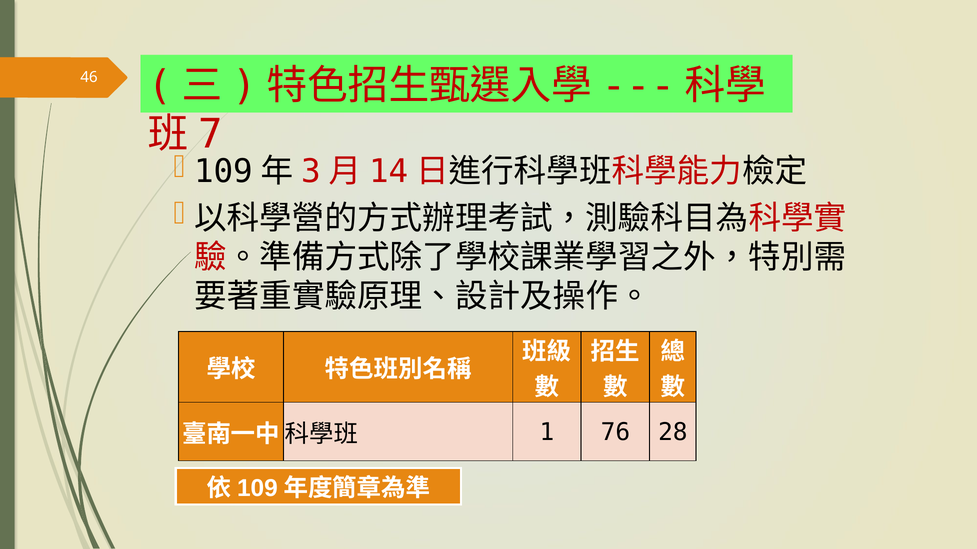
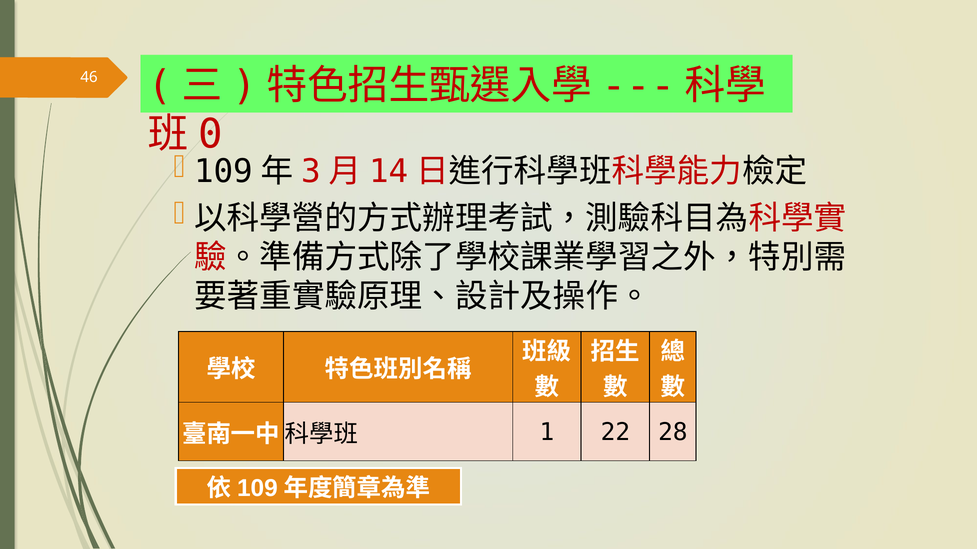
7: 7 -> 0 (210, 135)
76: 76 -> 22 (615, 432)
